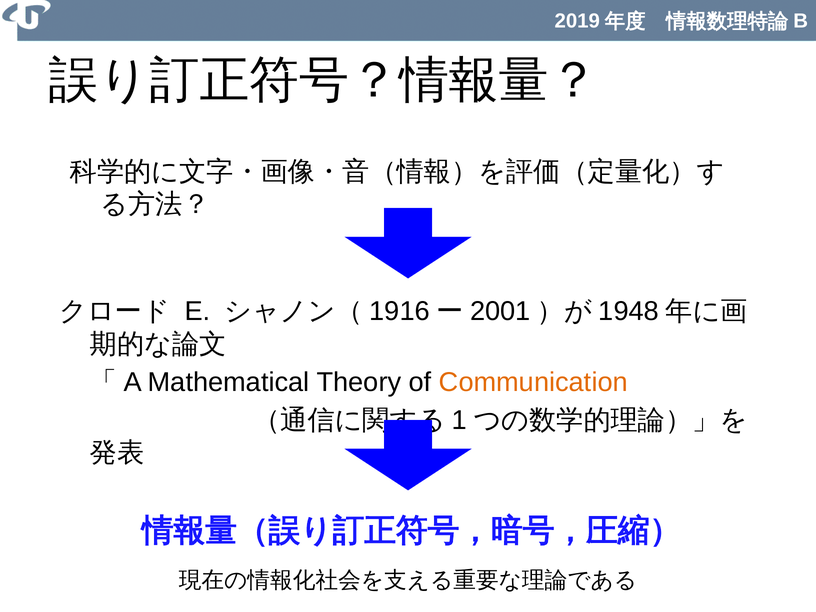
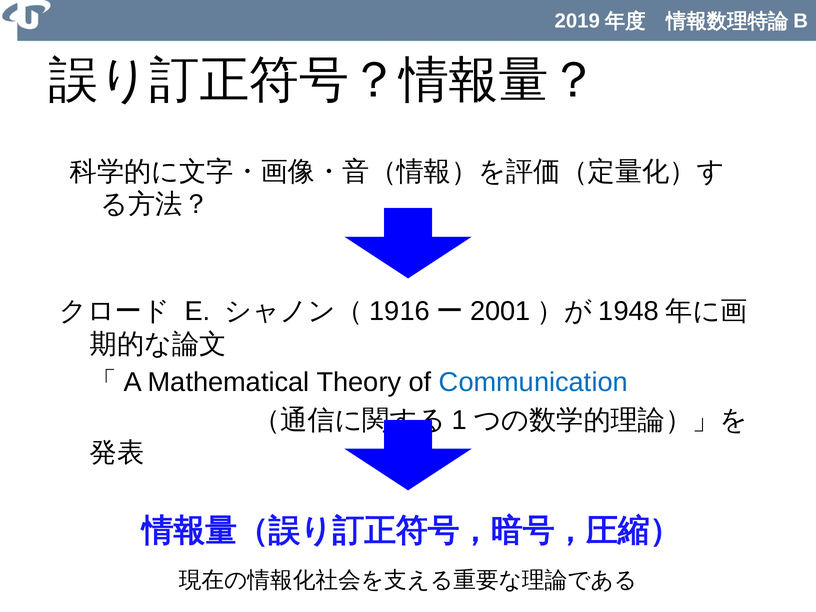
Communication colour: orange -> blue (533, 382)
